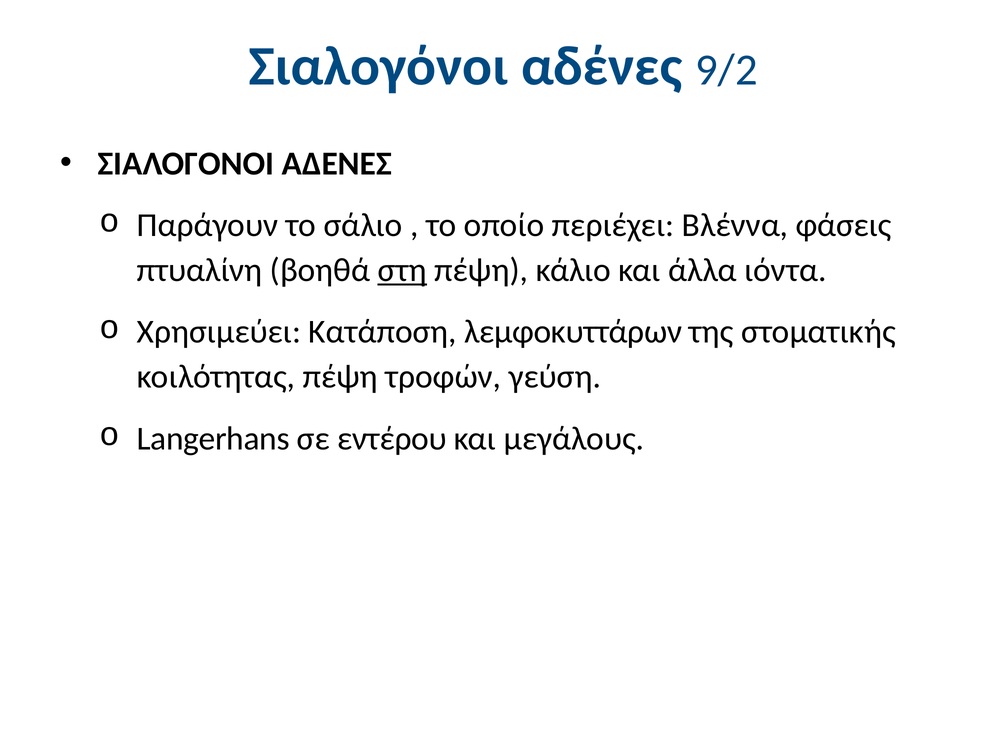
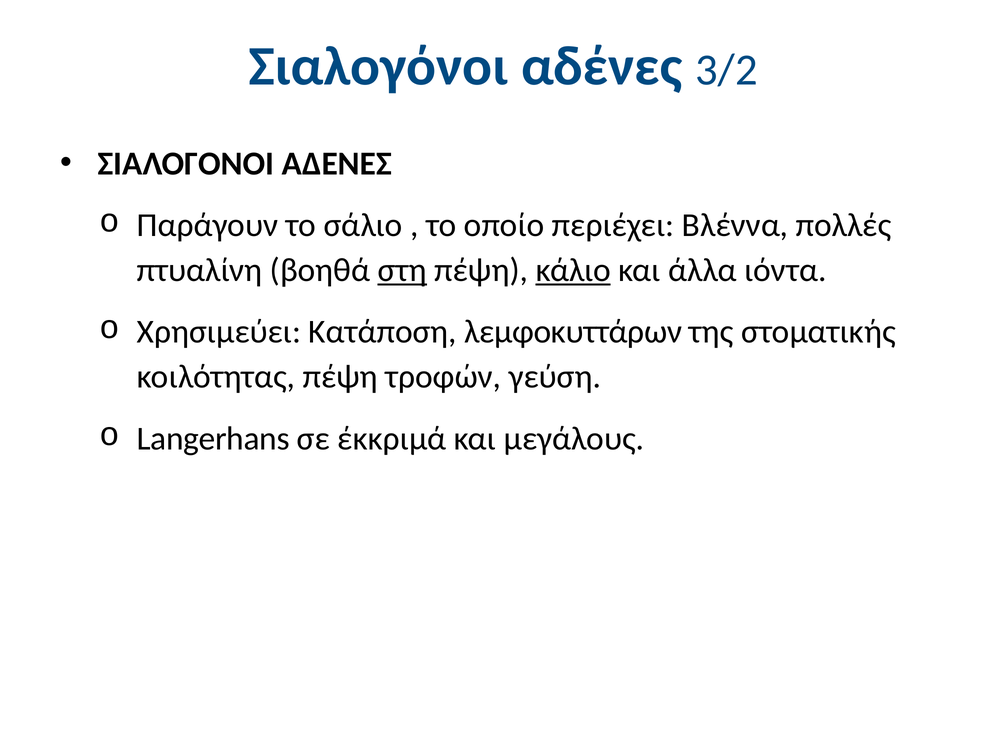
9/2: 9/2 -> 3/2 (727, 70)
φάσεις: φάσεις -> πολλές (844, 225)
κάλιο underline: none -> present (573, 270)
εντέρου: εντέρου -> έκκριμά (392, 438)
